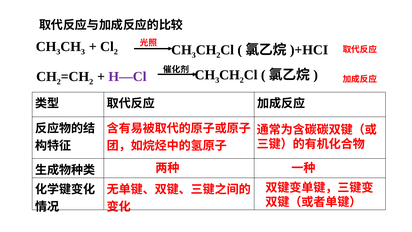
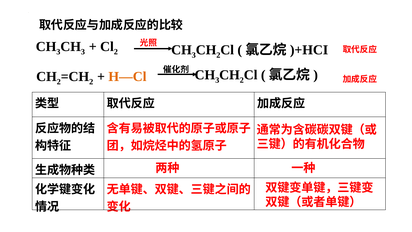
H—Cl colour: purple -> orange (127, 77)
